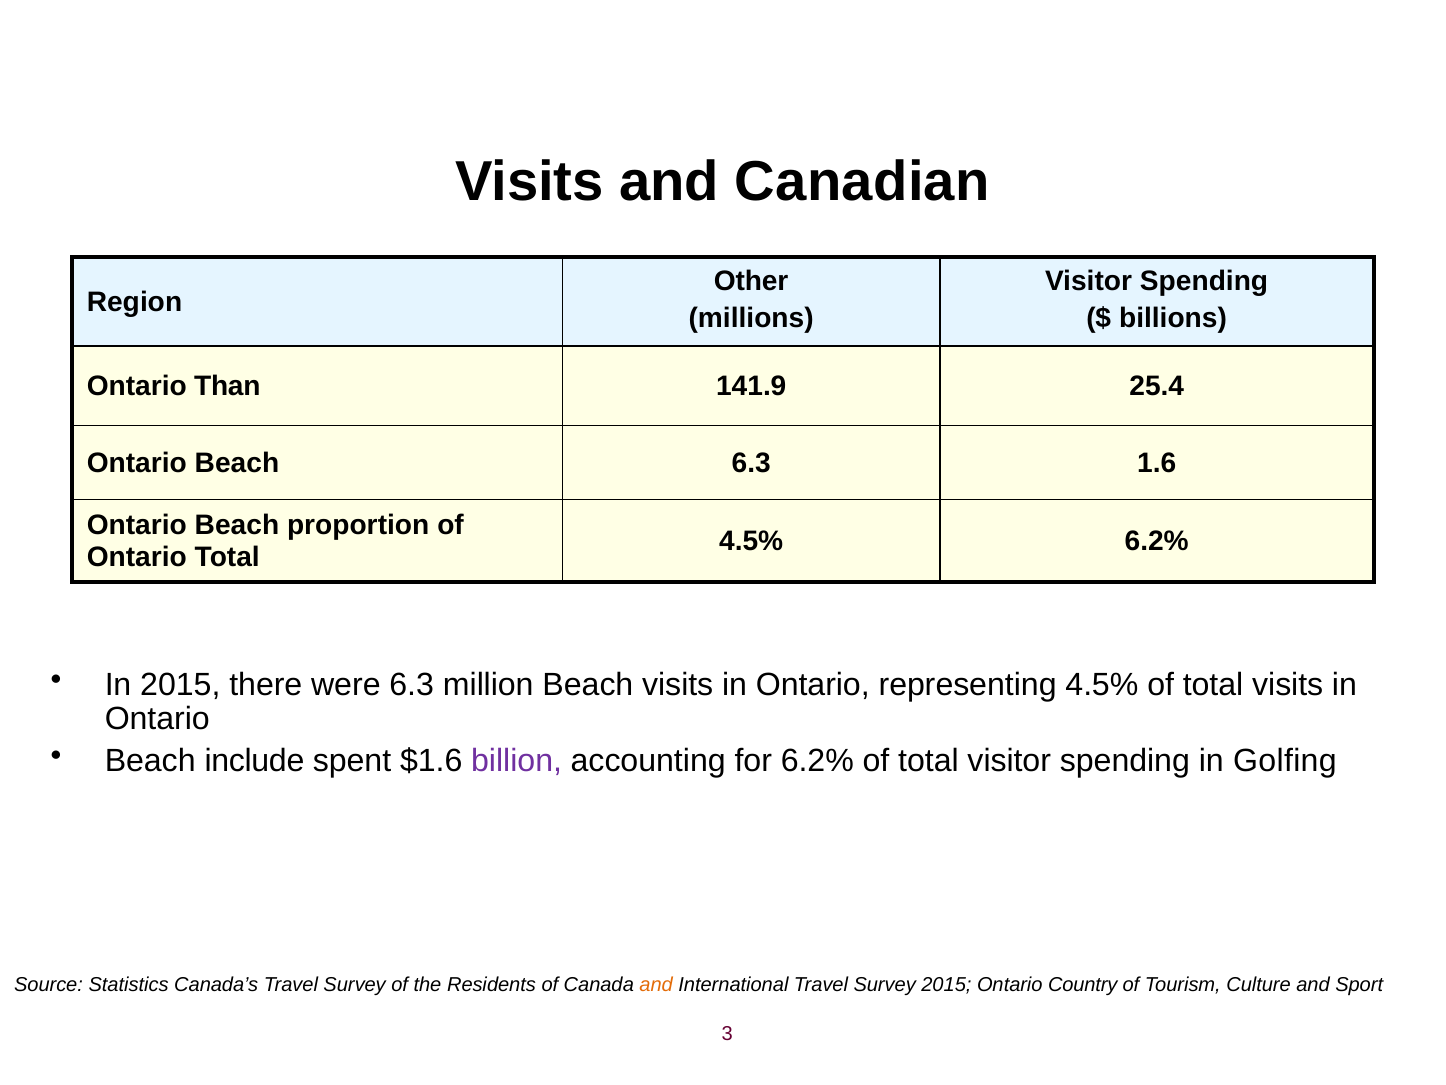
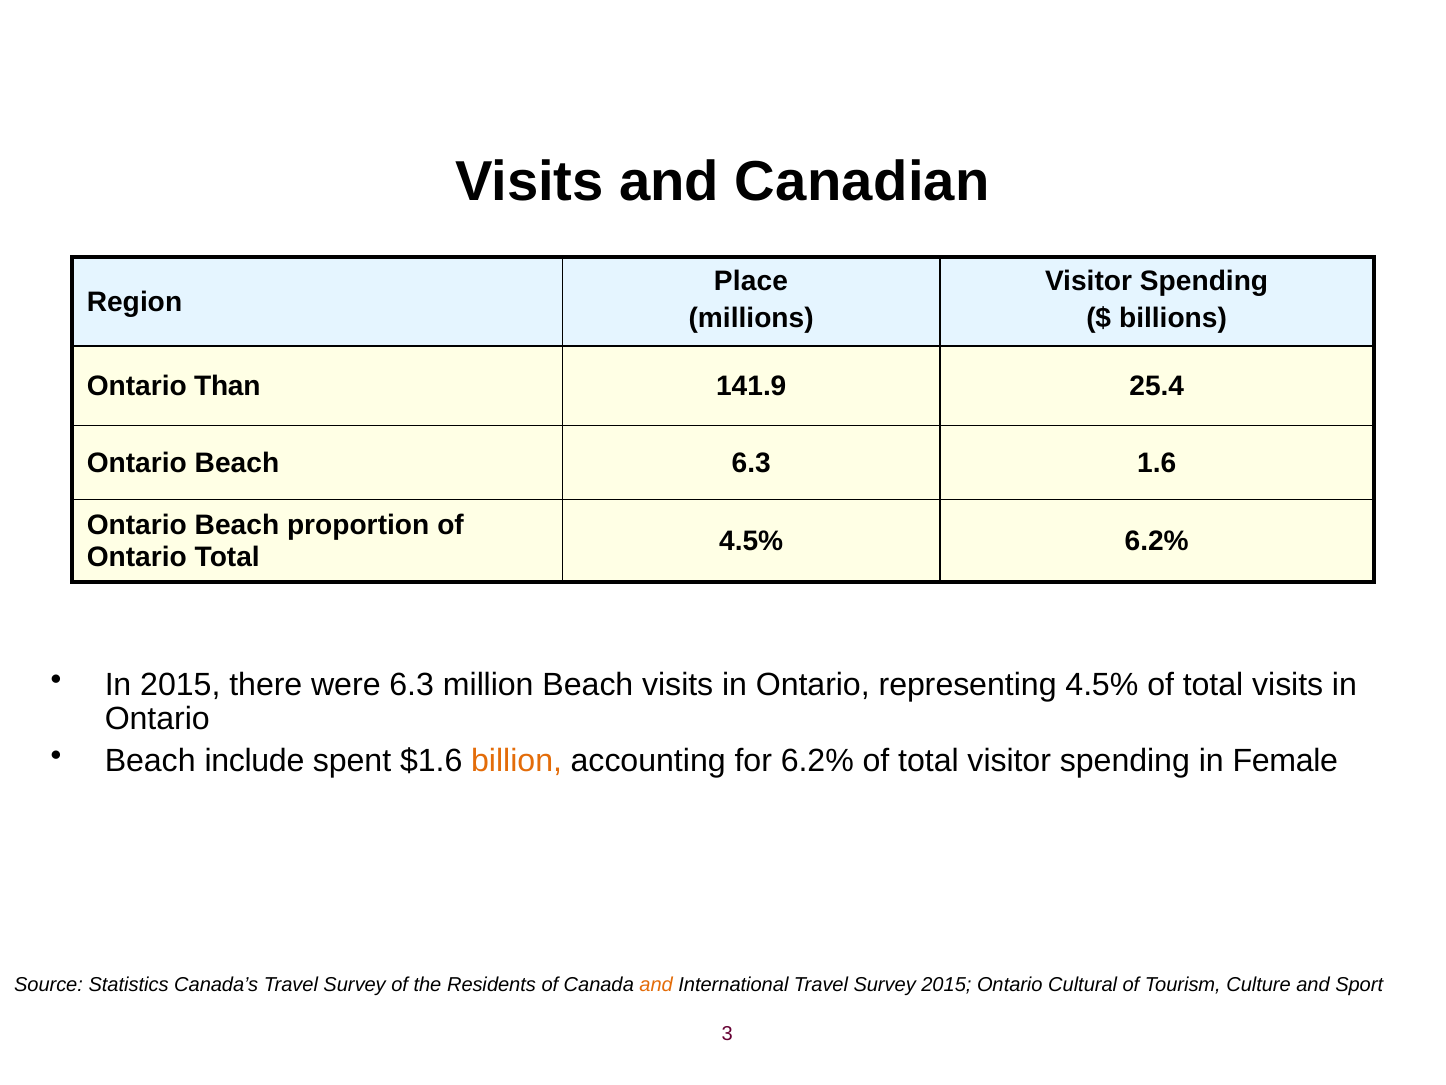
Other: Other -> Place (751, 281)
billion colour: purple -> orange (517, 760)
Golfing: Golfing -> Female (1285, 760)
Country: Country -> Cultural (1083, 985)
